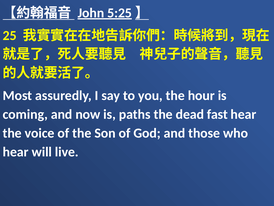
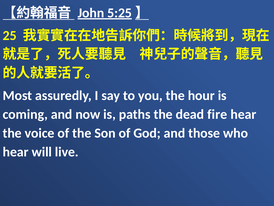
fast: fast -> fire (217, 114)
